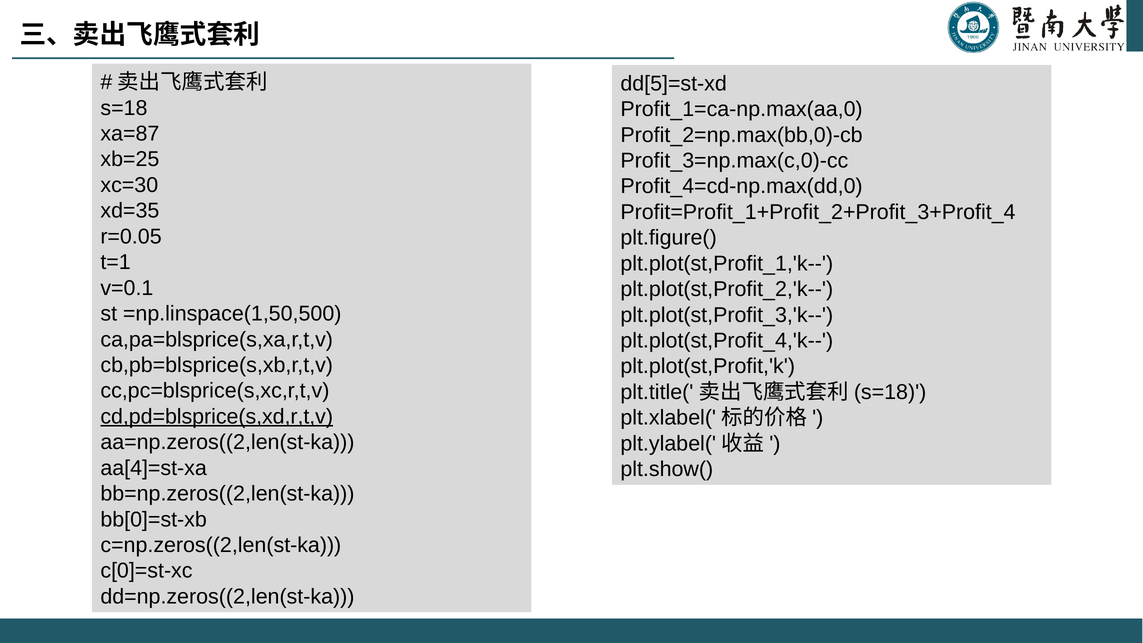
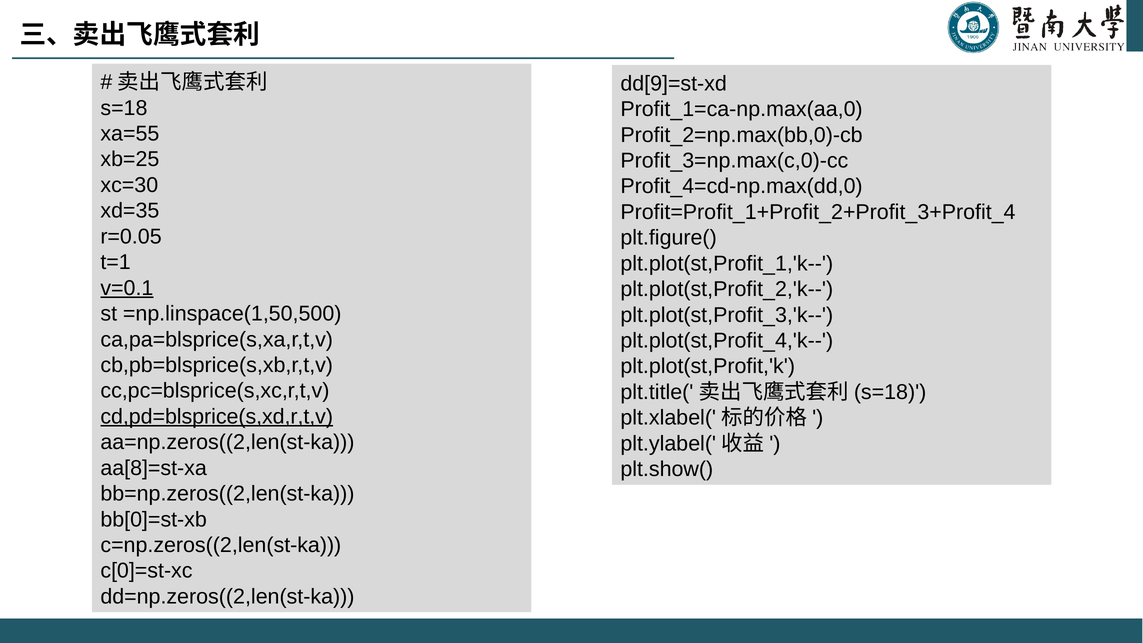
dd[5]=st-xd: dd[5]=st-xd -> dd[9]=st-xd (674, 84)
xa=87: xa=87 -> xa=55 (130, 134)
v=0.1 underline: none -> present (127, 288)
aa[4]=st-xa: aa[4]=st-xa -> aa[8]=st-xa (154, 468)
